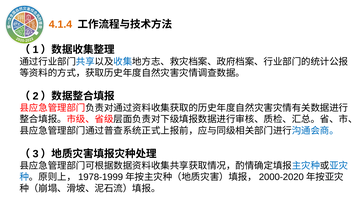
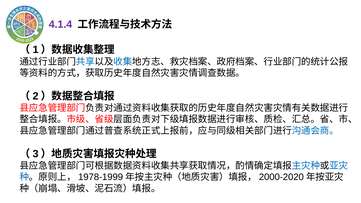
4.1.4 colour: orange -> purple (60, 25)
